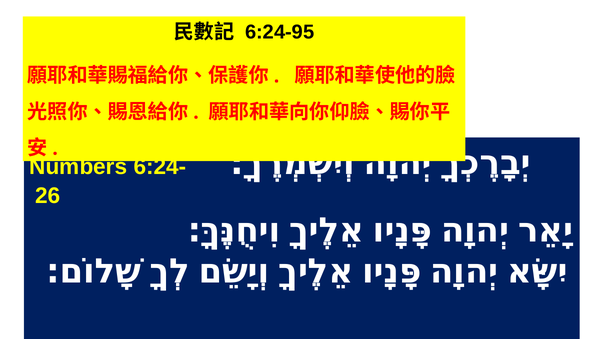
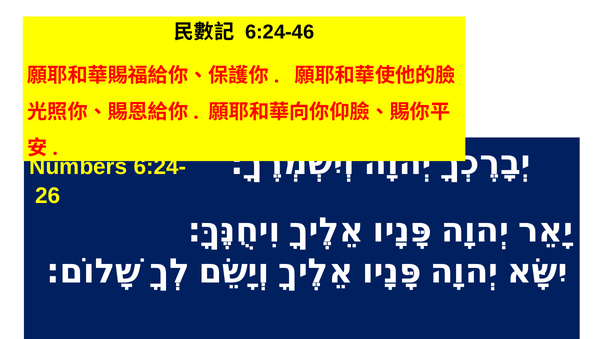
6:24-95: 6:24-95 -> 6:24-46 (280, 32)
